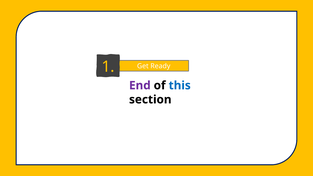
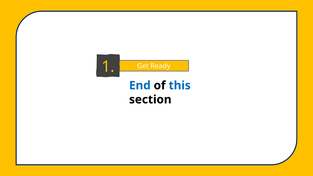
End colour: purple -> blue (140, 85)
